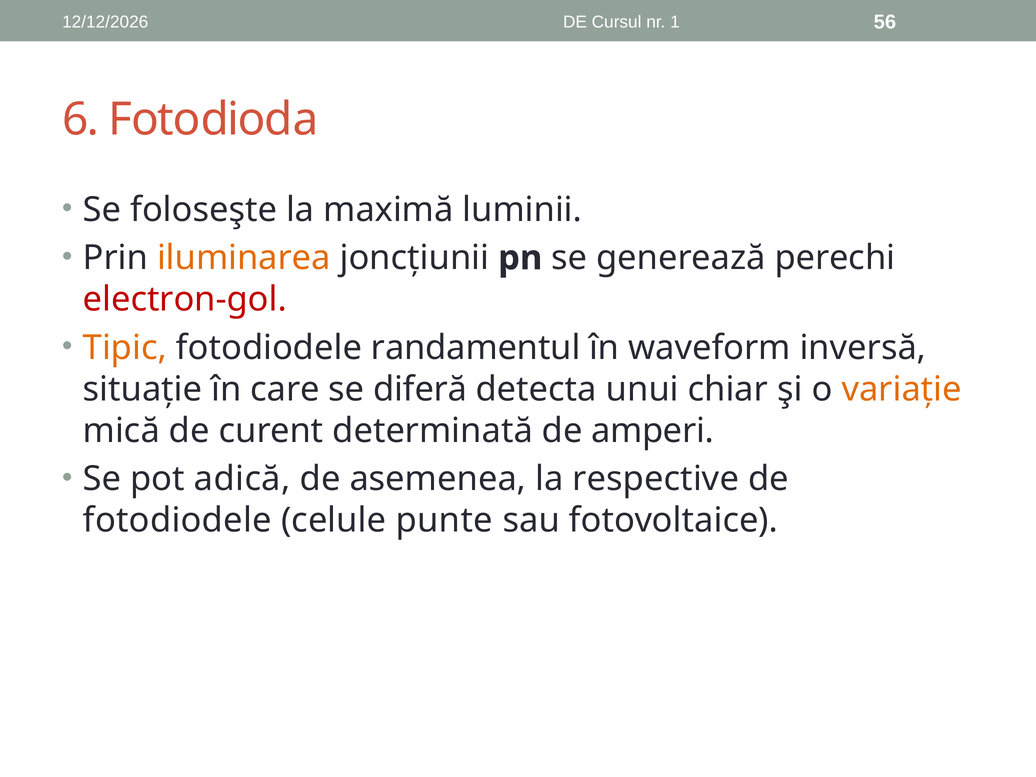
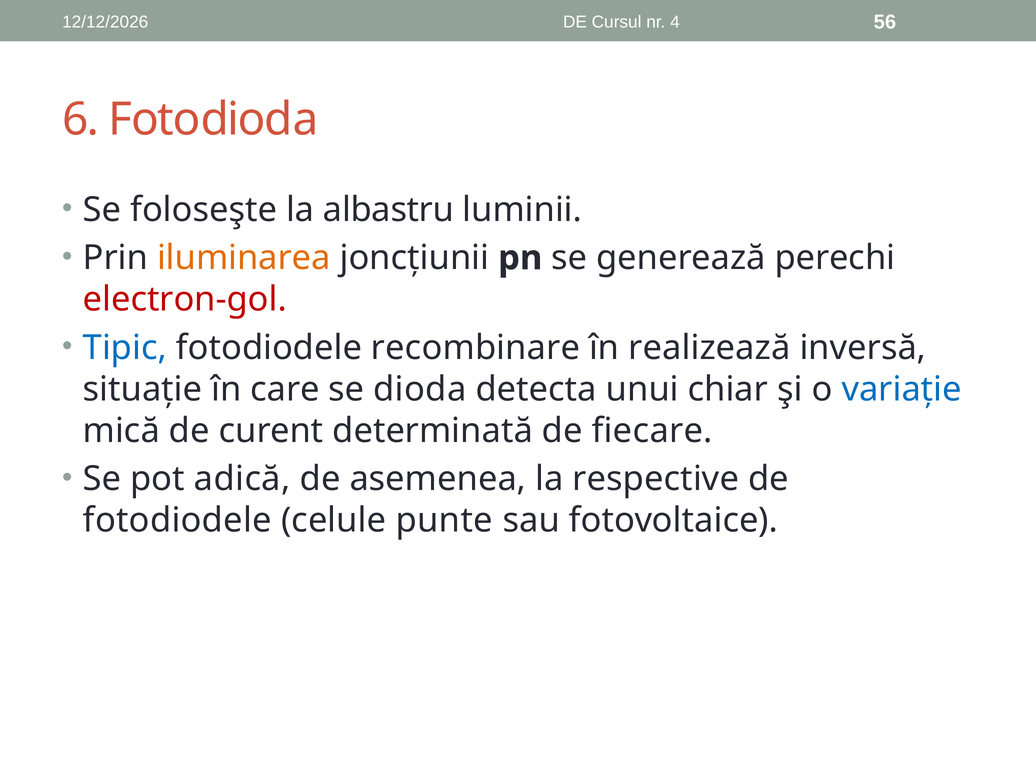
1: 1 -> 4 (675, 22)
maximă: maximă -> albastru (389, 210)
Tipic colour: orange -> blue (125, 348)
randamentul: randamentul -> recombinare (476, 348)
waveform: waveform -> realizează (709, 348)
diferă: diferă -> dioda (420, 389)
variație colour: orange -> blue (902, 389)
amperi: amperi -> fiecare (652, 431)
